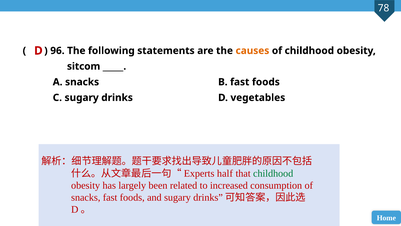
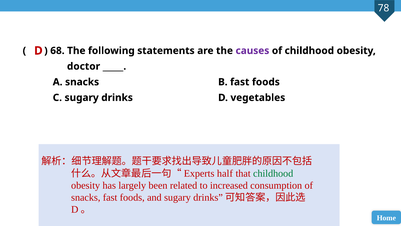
96: 96 -> 68 (57, 51)
causes colour: orange -> purple (252, 51)
sitcom: sitcom -> doctor (84, 66)
